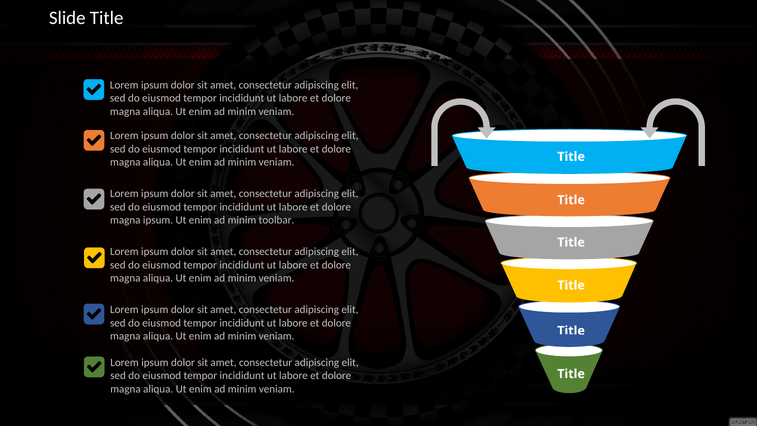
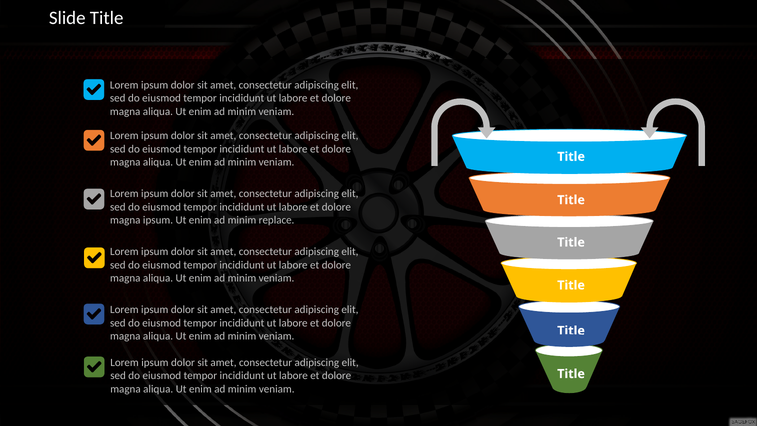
toolbar: toolbar -> replace (277, 220)
